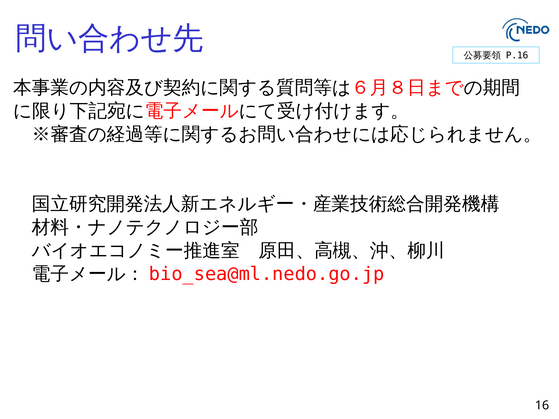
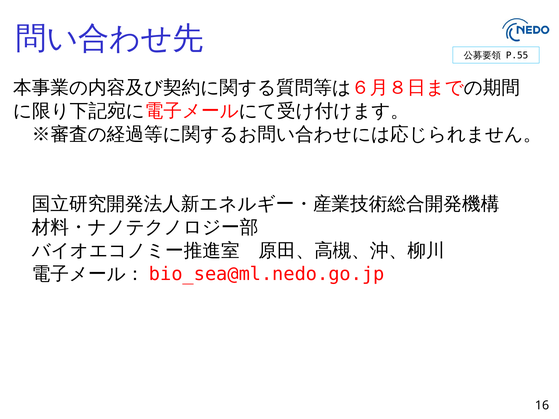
P.16: P.16 -> P.55 (517, 56)
